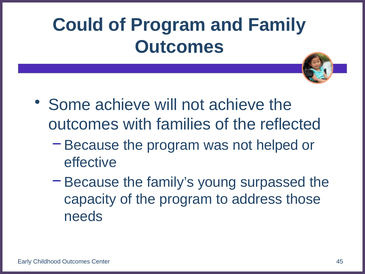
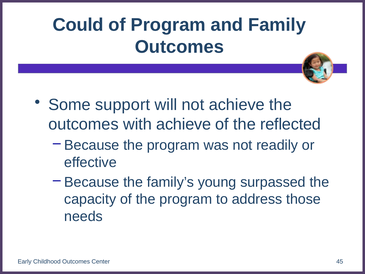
Some achieve: achieve -> support (123, 105)
with families: families -> achieve (184, 124)
helped: helped -> readily (277, 145)
